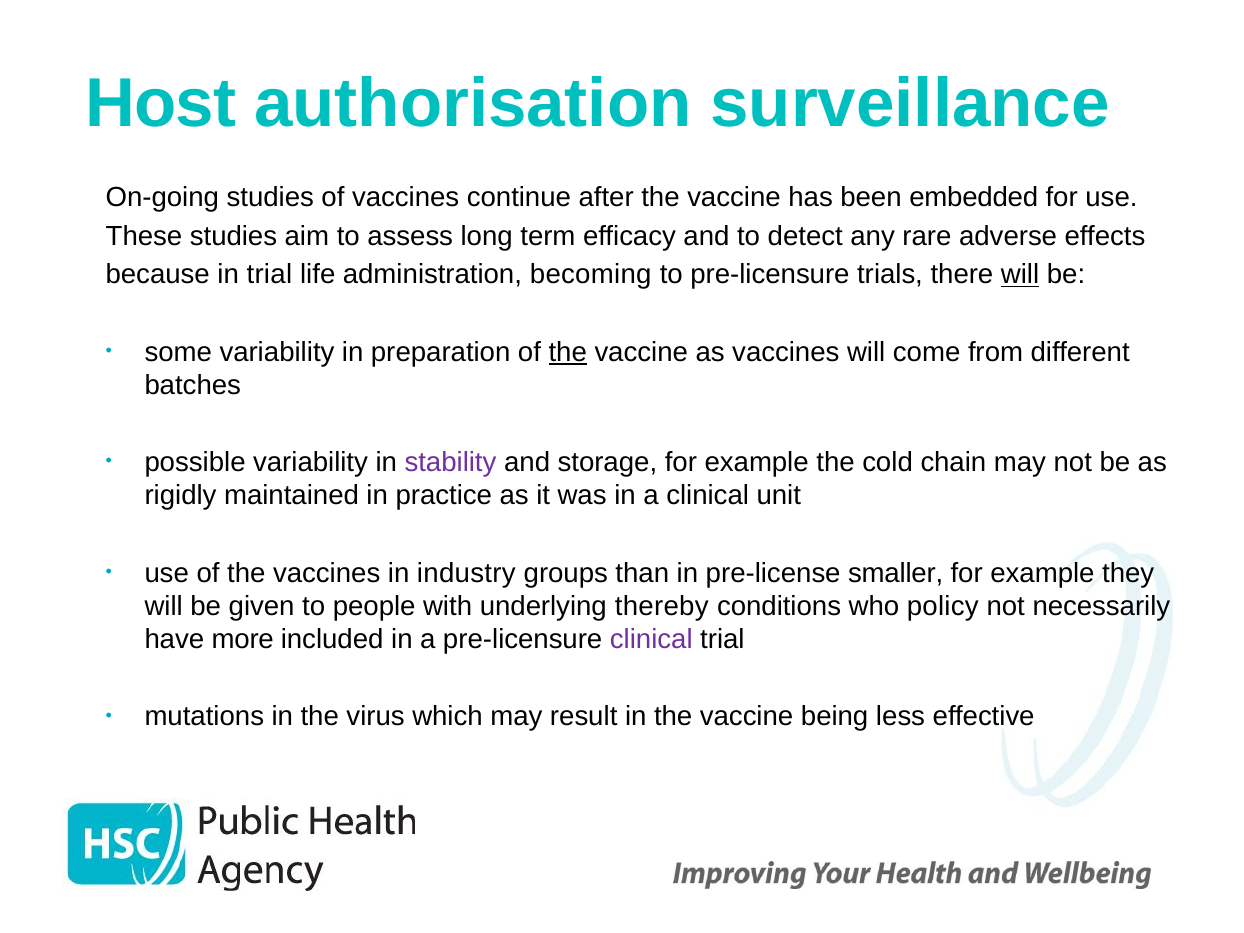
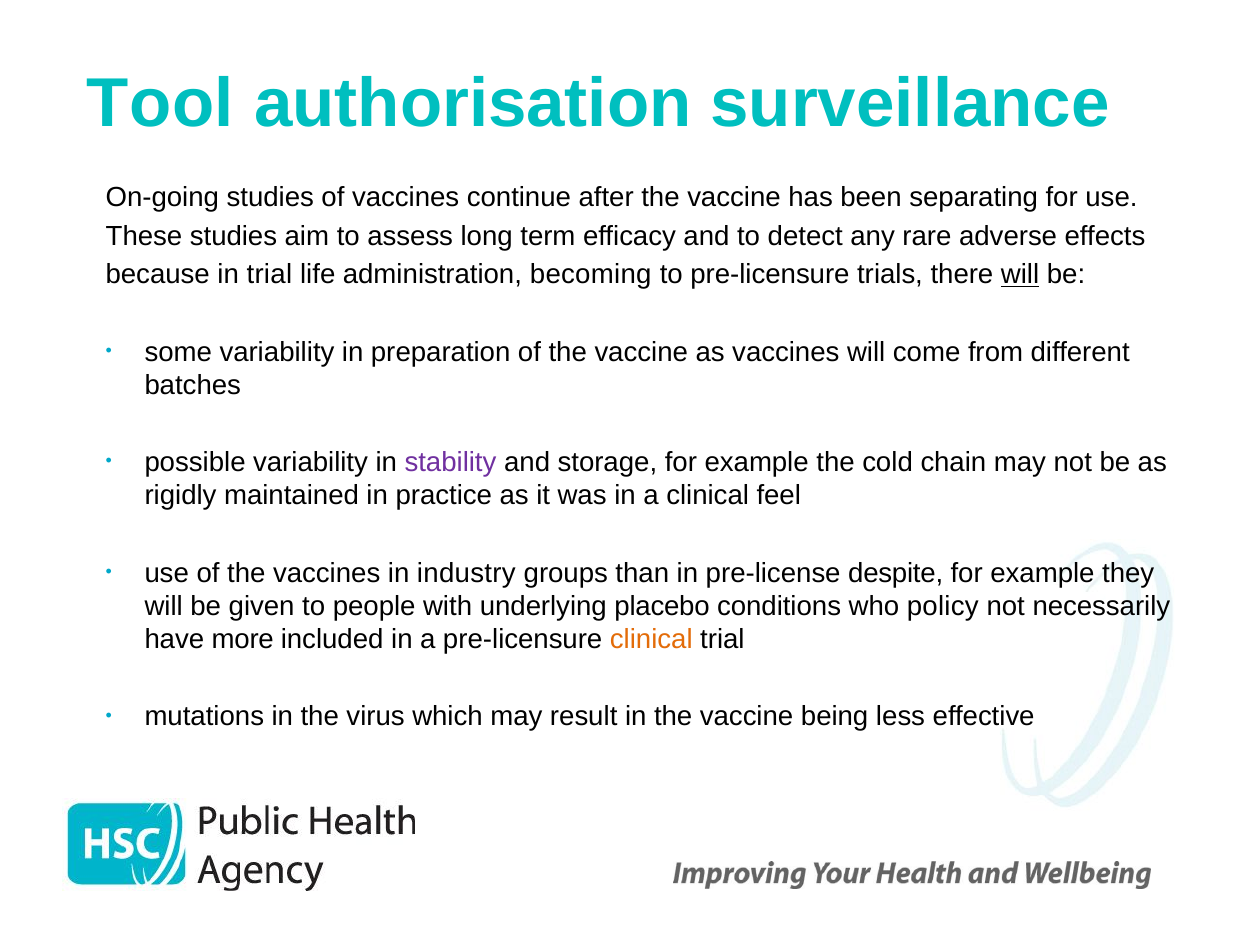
Host: Host -> Tool (160, 104)
embedded: embedded -> separating (974, 197)
the underline: present -> none (568, 352)
unit: unit -> feel (779, 496)
smaller: smaller -> despite (896, 573)
thereby: thereby -> placebo (662, 606)
clinical colour: purple -> orange (651, 639)
